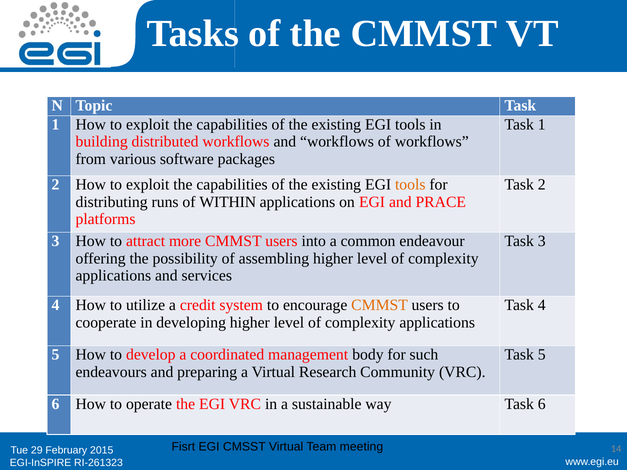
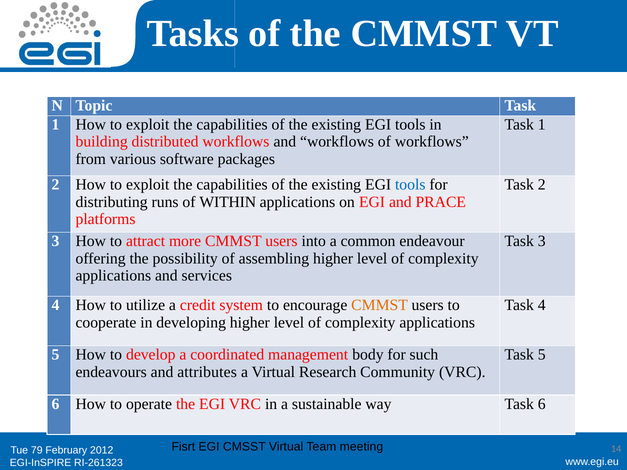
tools colour: orange -> blue (410, 185)
preparing: preparing -> attributes (207, 372)
29: 29 -> 79 (37, 450)
2015: 2015 -> 2012 (102, 450)
